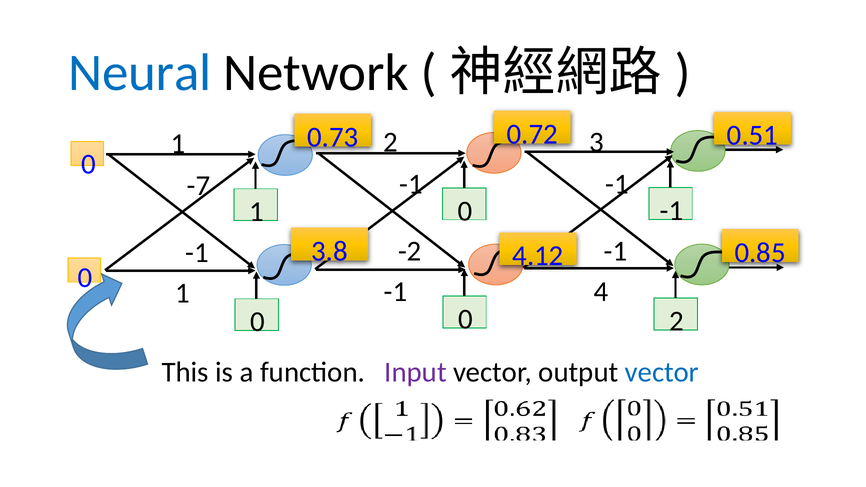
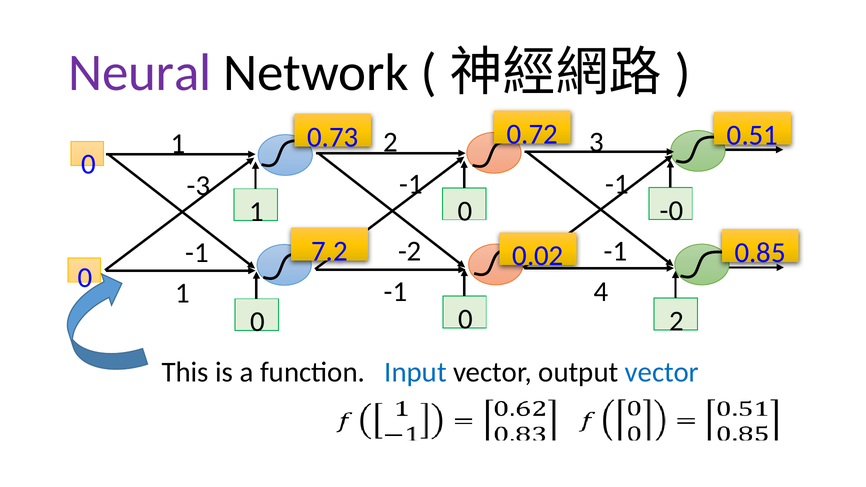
Neural colour: blue -> purple (140, 73)
-7: -7 -> -3 (198, 186)
-1: -1 -> -0 (671, 211)
3.8: 3.8 -> 7.2 (330, 251)
4.12: 4.12 -> 0.02 (538, 256)
Input colour: purple -> blue (416, 372)
